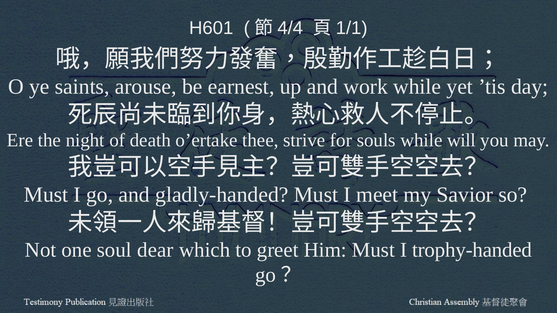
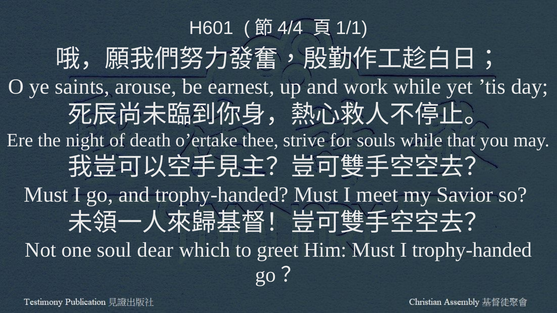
will: will -> that (461, 141)
and gladly-handed: gladly-handed -> trophy-handed (222, 195)
